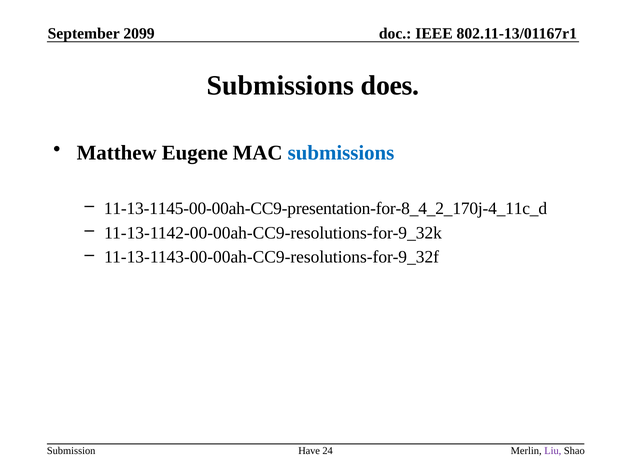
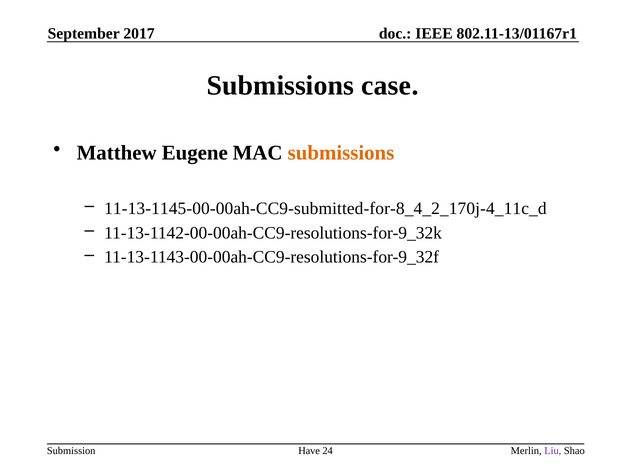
2099: 2099 -> 2017 (139, 33)
does: does -> case (390, 85)
submissions colour: blue -> orange (341, 153)
11-13-1145-00-00ah-CC9-presentation-for-8_4_2_170j-4_11c_d: 11-13-1145-00-00ah-CC9-presentation-for-8_4_2_170j-4_11c_d -> 11-13-1145-00-00ah-CC9-submitted-for-8_4_2_170j-4_11c_d (325, 208)
